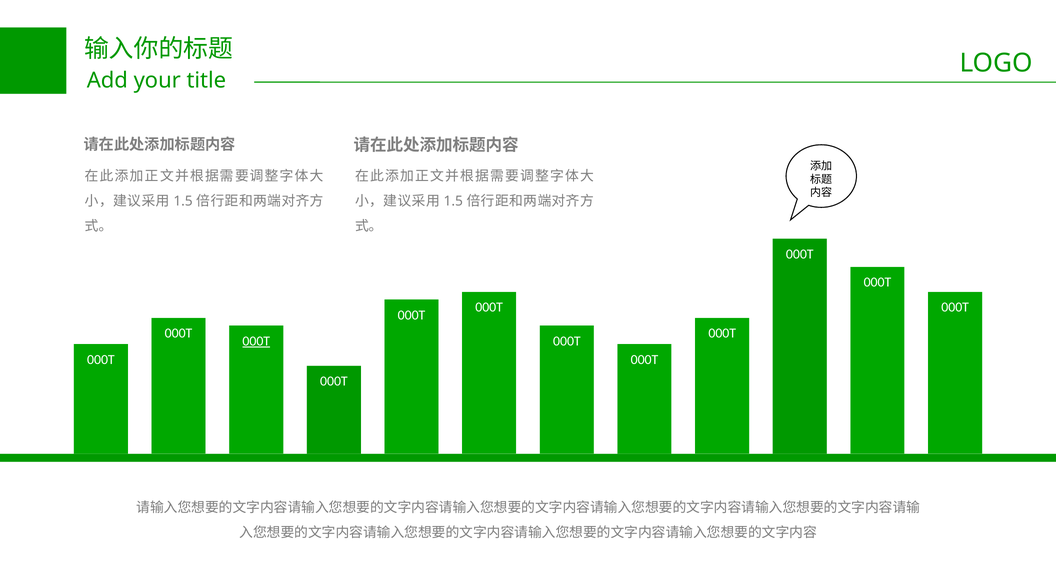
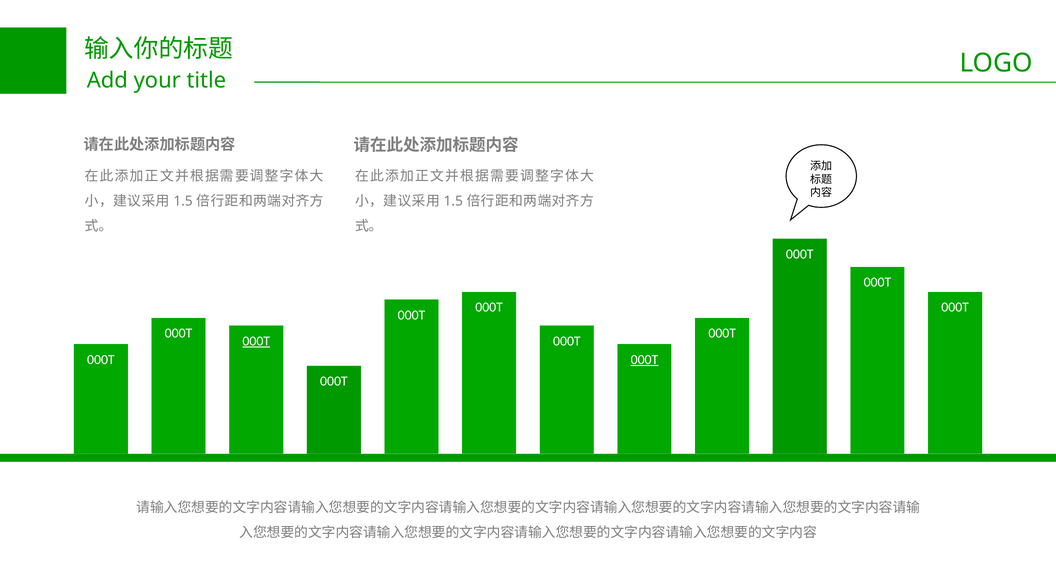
000T underline: none -> present (644, 359)
